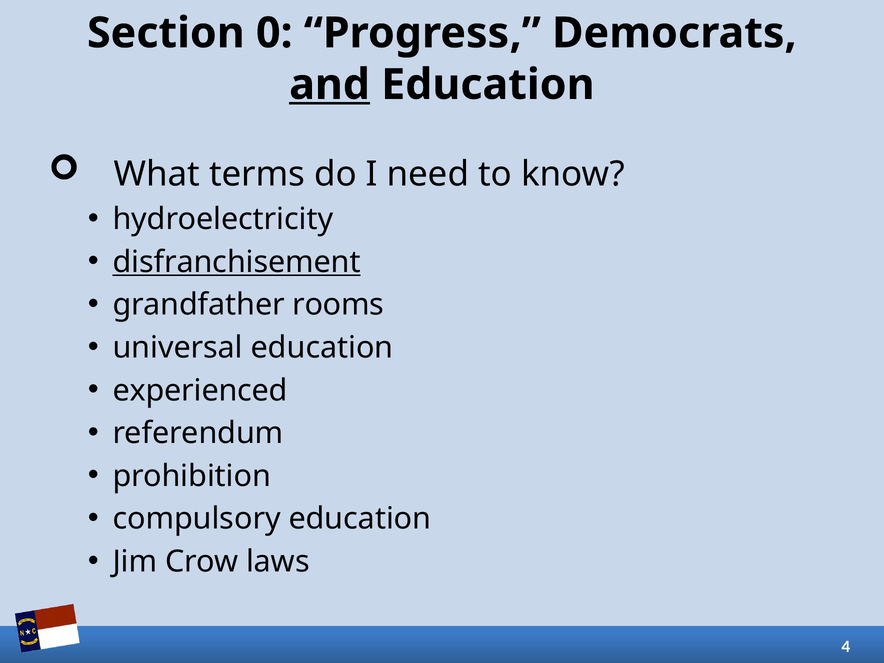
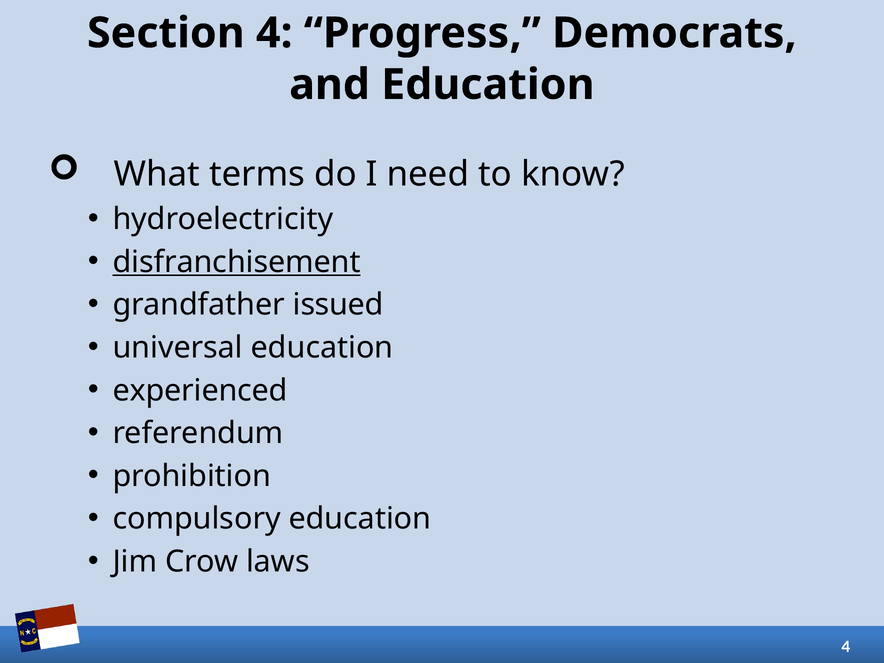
Section 0: 0 -> 4 (274, 33)
and underline: present -> none (330, 85)
rooms: rooms -> issued (338, 305)
